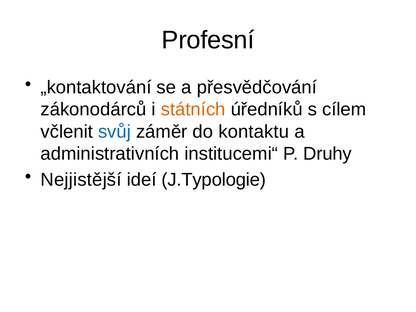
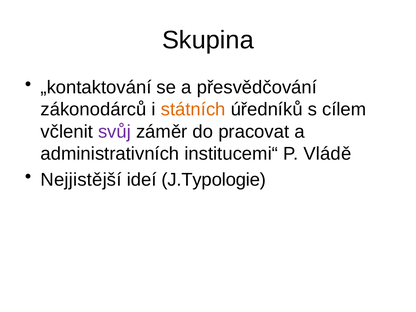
Profesní: Profesní -> Skupina (208, 40)
svůj colour: blue -> purple (114, 132)
kontaktu: kontaktu -> pracovat (254, 132)
Druhy: Druhy -> Vládě (327, 154)
